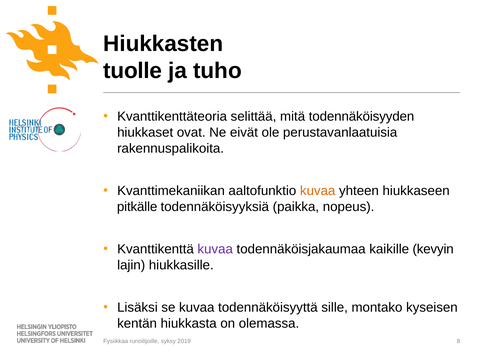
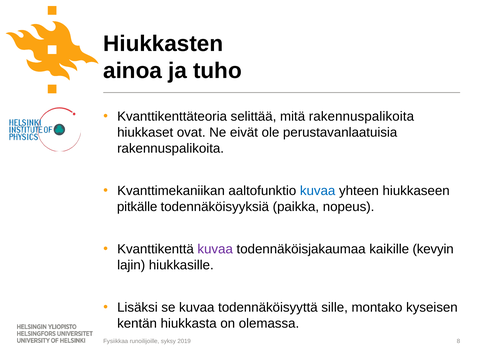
tuolle: tuolle -> ainoa (133, 71)
mitä todennäköisyyden: todennäköisyyden -> rakennuspalikoita (361, 116)
kuvaa colour: orange -> blue (318, 191)
